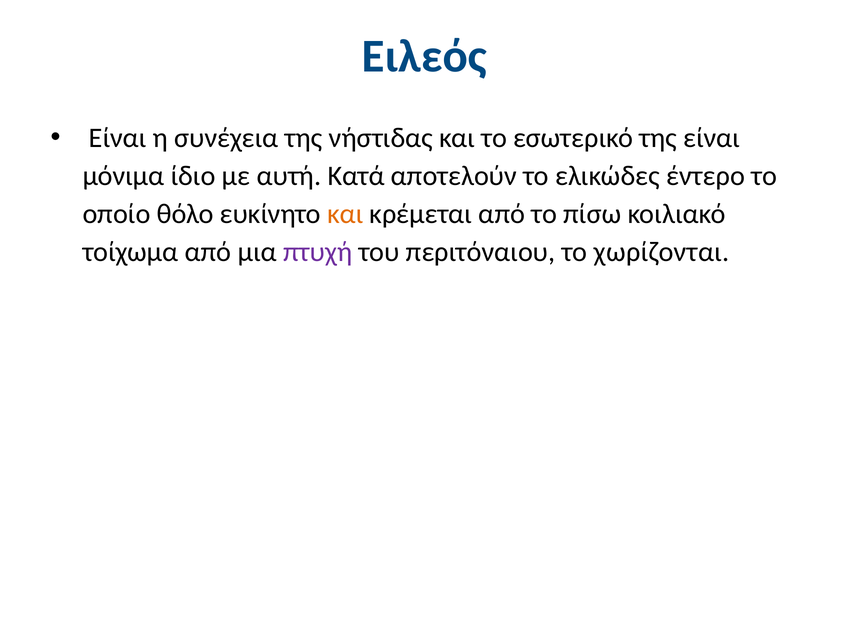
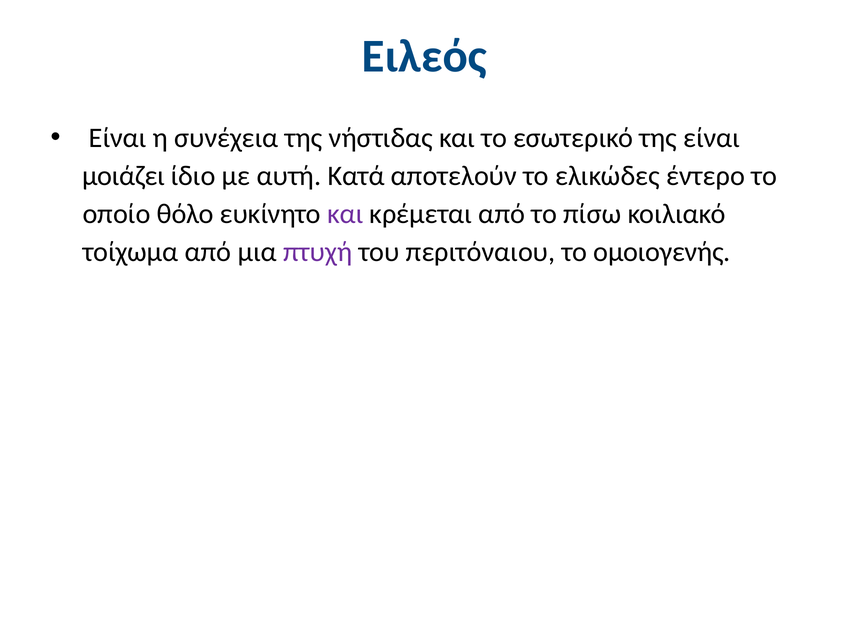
μόνιμα: μόνιμα -> μοιάζει (124, 176)
και colour: orange -> purple (345, 214)
χωρίζονται: χωρίζονται -> ομοιογενής (662, 252)
